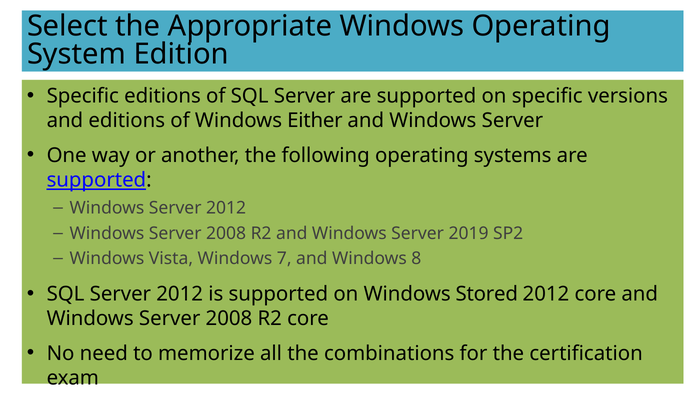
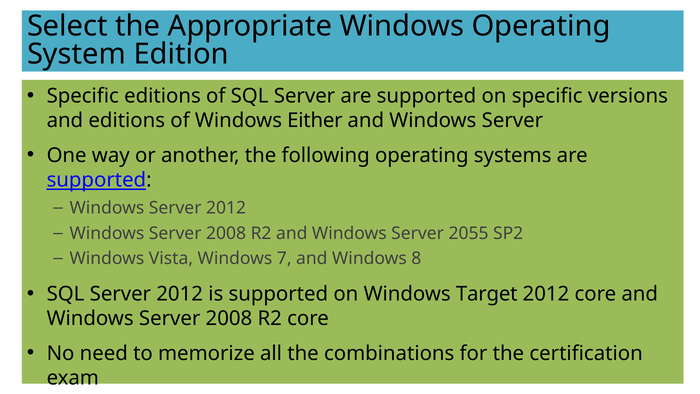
2019: 2019 -> 2055 (469, 233)
Stored: Stored -> Target (487, 294)
